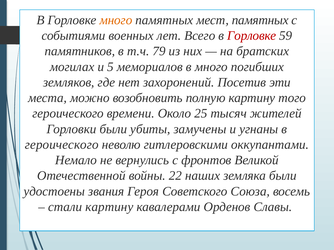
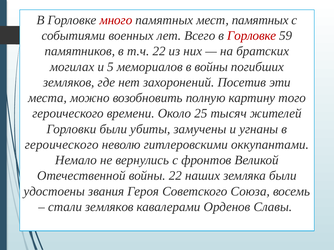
много colour: orange -> red (116, 20)
т.ч 79: 79 -> 22 (159, 51)
в много: много -> войны (211, 67)
стали картину: картину -> земляков (109, 207)
